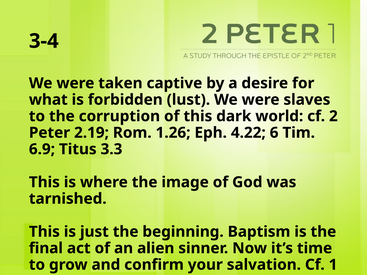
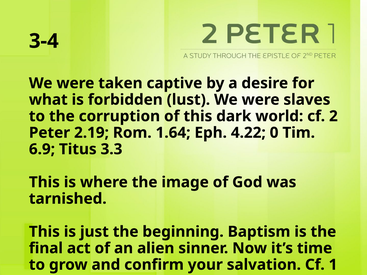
1.26: 1.26 -> 1.64 (173, 133)
6: 6 -> 0 (274, 133)
